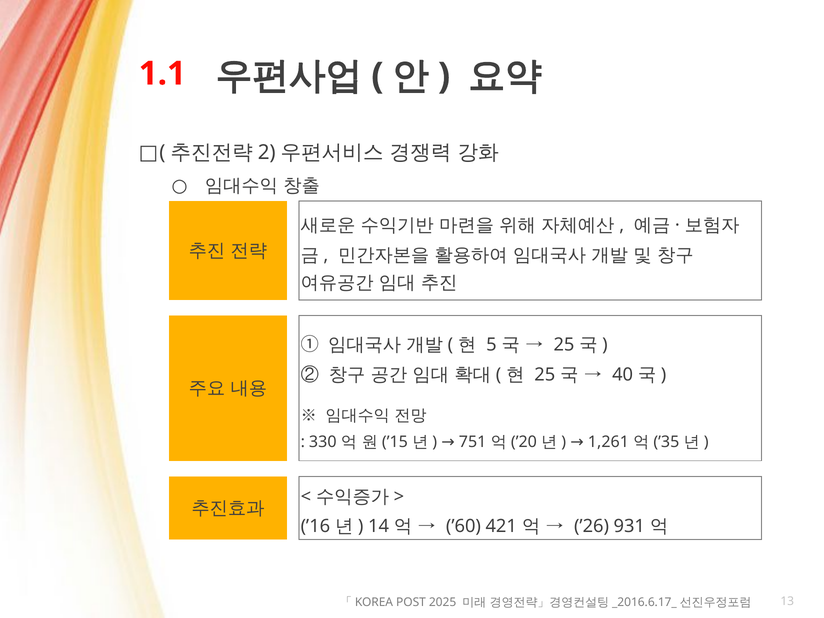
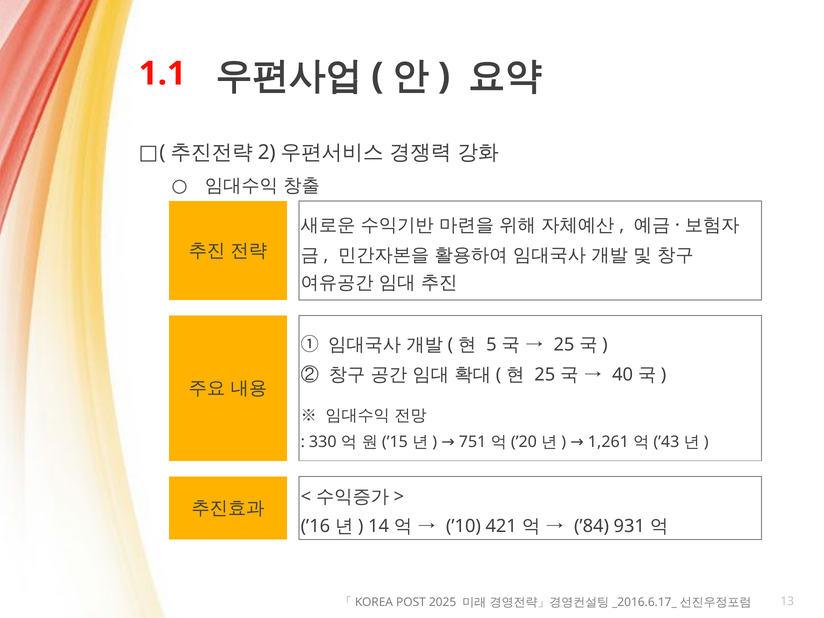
’35: ’35 -> ’43 (666, 442)
’60: ’60 -> ’10 (463, 526)
’26: ’26 -> ’84 (592, 526)
